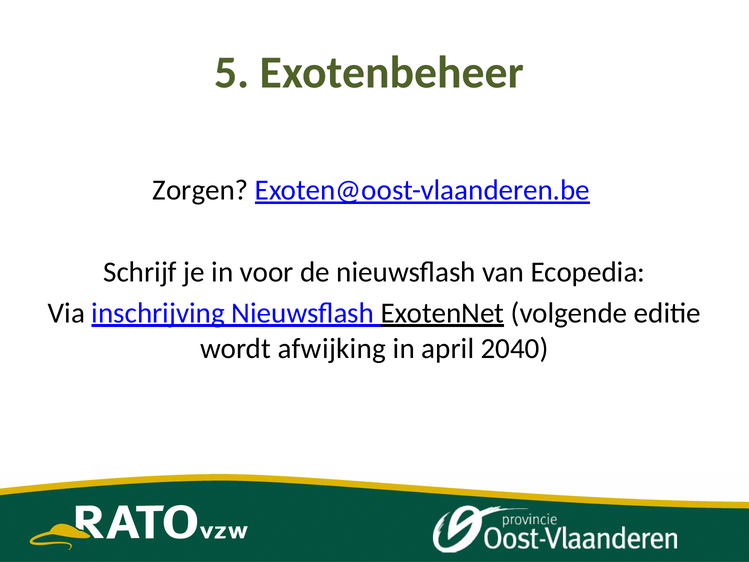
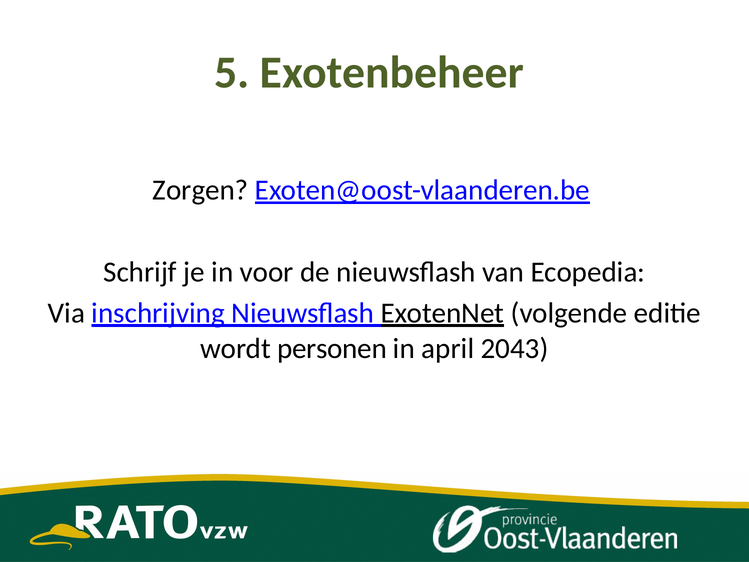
afwijking: afwijking -> personen (332, 349)
2040: 2040 -> 2043 (515, 349)
